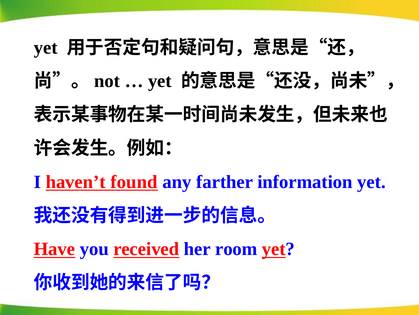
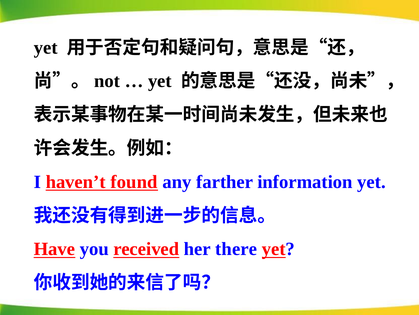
room: room -> there (236, 249)
